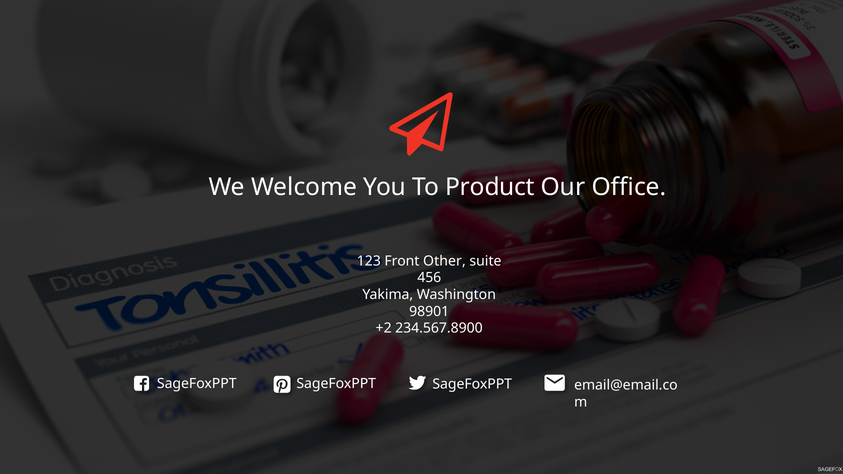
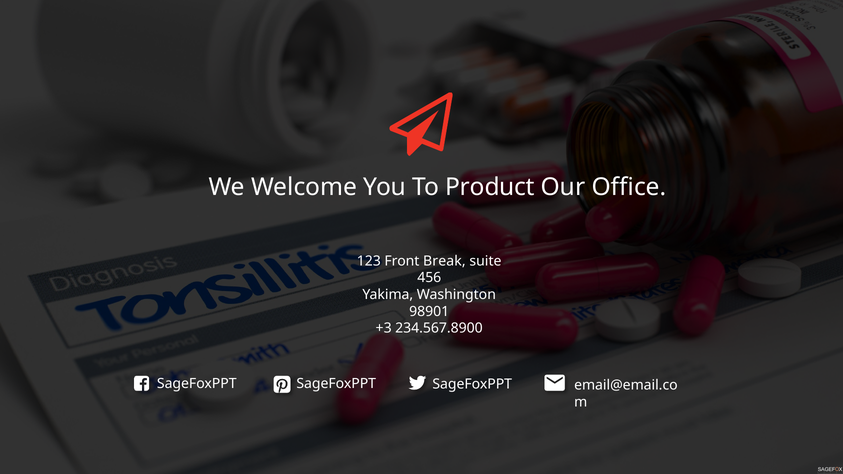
Other: Other -> Break (444, 261)
+2: +2 -> +3 (384, 328)
